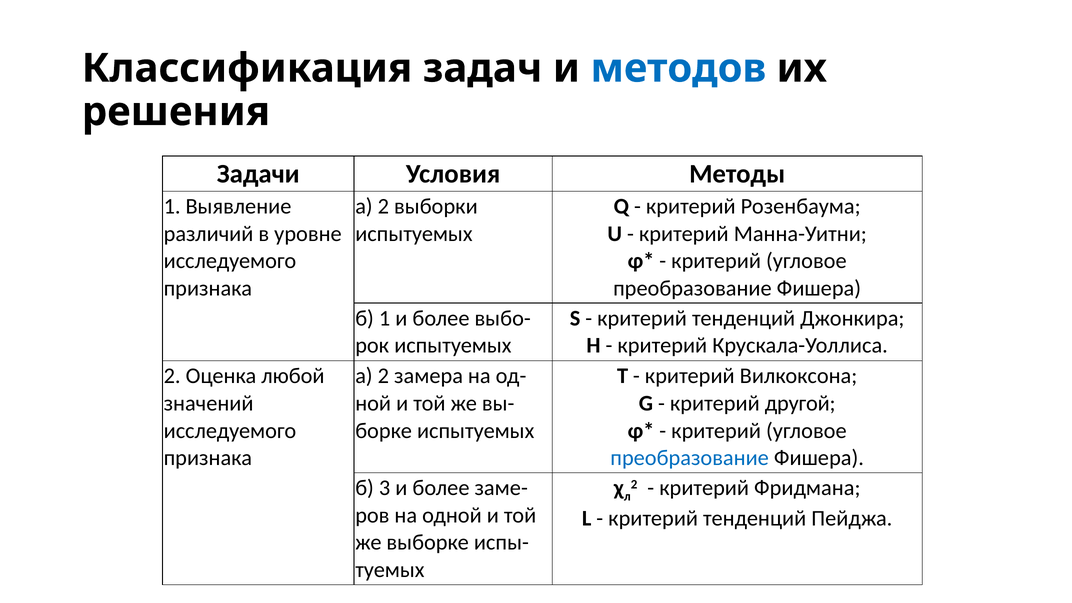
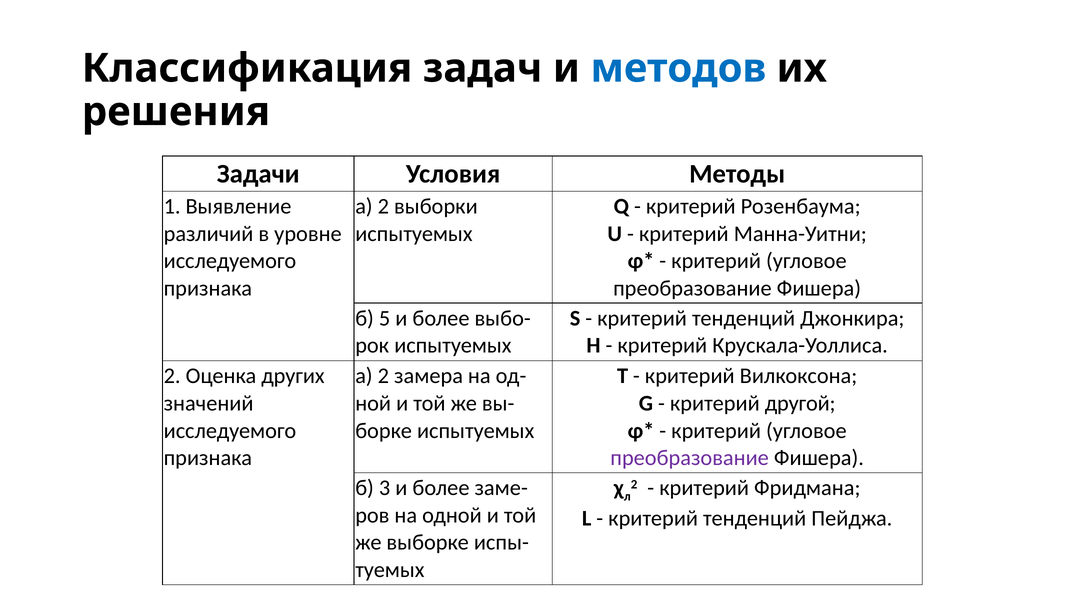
б 1: 1 -> 5 (385, 318)
любой: любой -> других (293, 376)
преобразование colour: blue -> purple (690, 458)
